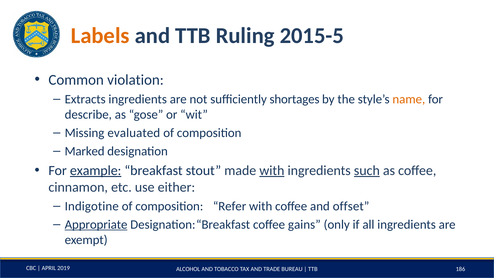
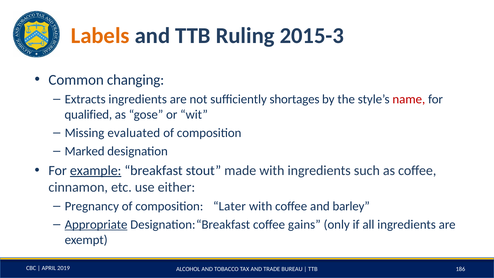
2015-5: 2015-5 -> 2015-3 (312, 36)
violation: violation -> changing (136, 80)
name colour: orange -> red (409, 99)
describe: describe -> qualified (88, 115)
with underline: present -> none (272, 170)
such underline: present -> none (367, 170)
Indigotine: Indigotine -> Pregnancy (92, 206)
Refer: Refer -> Later (229, 206)
offset: offset -> barley (351, 206)
